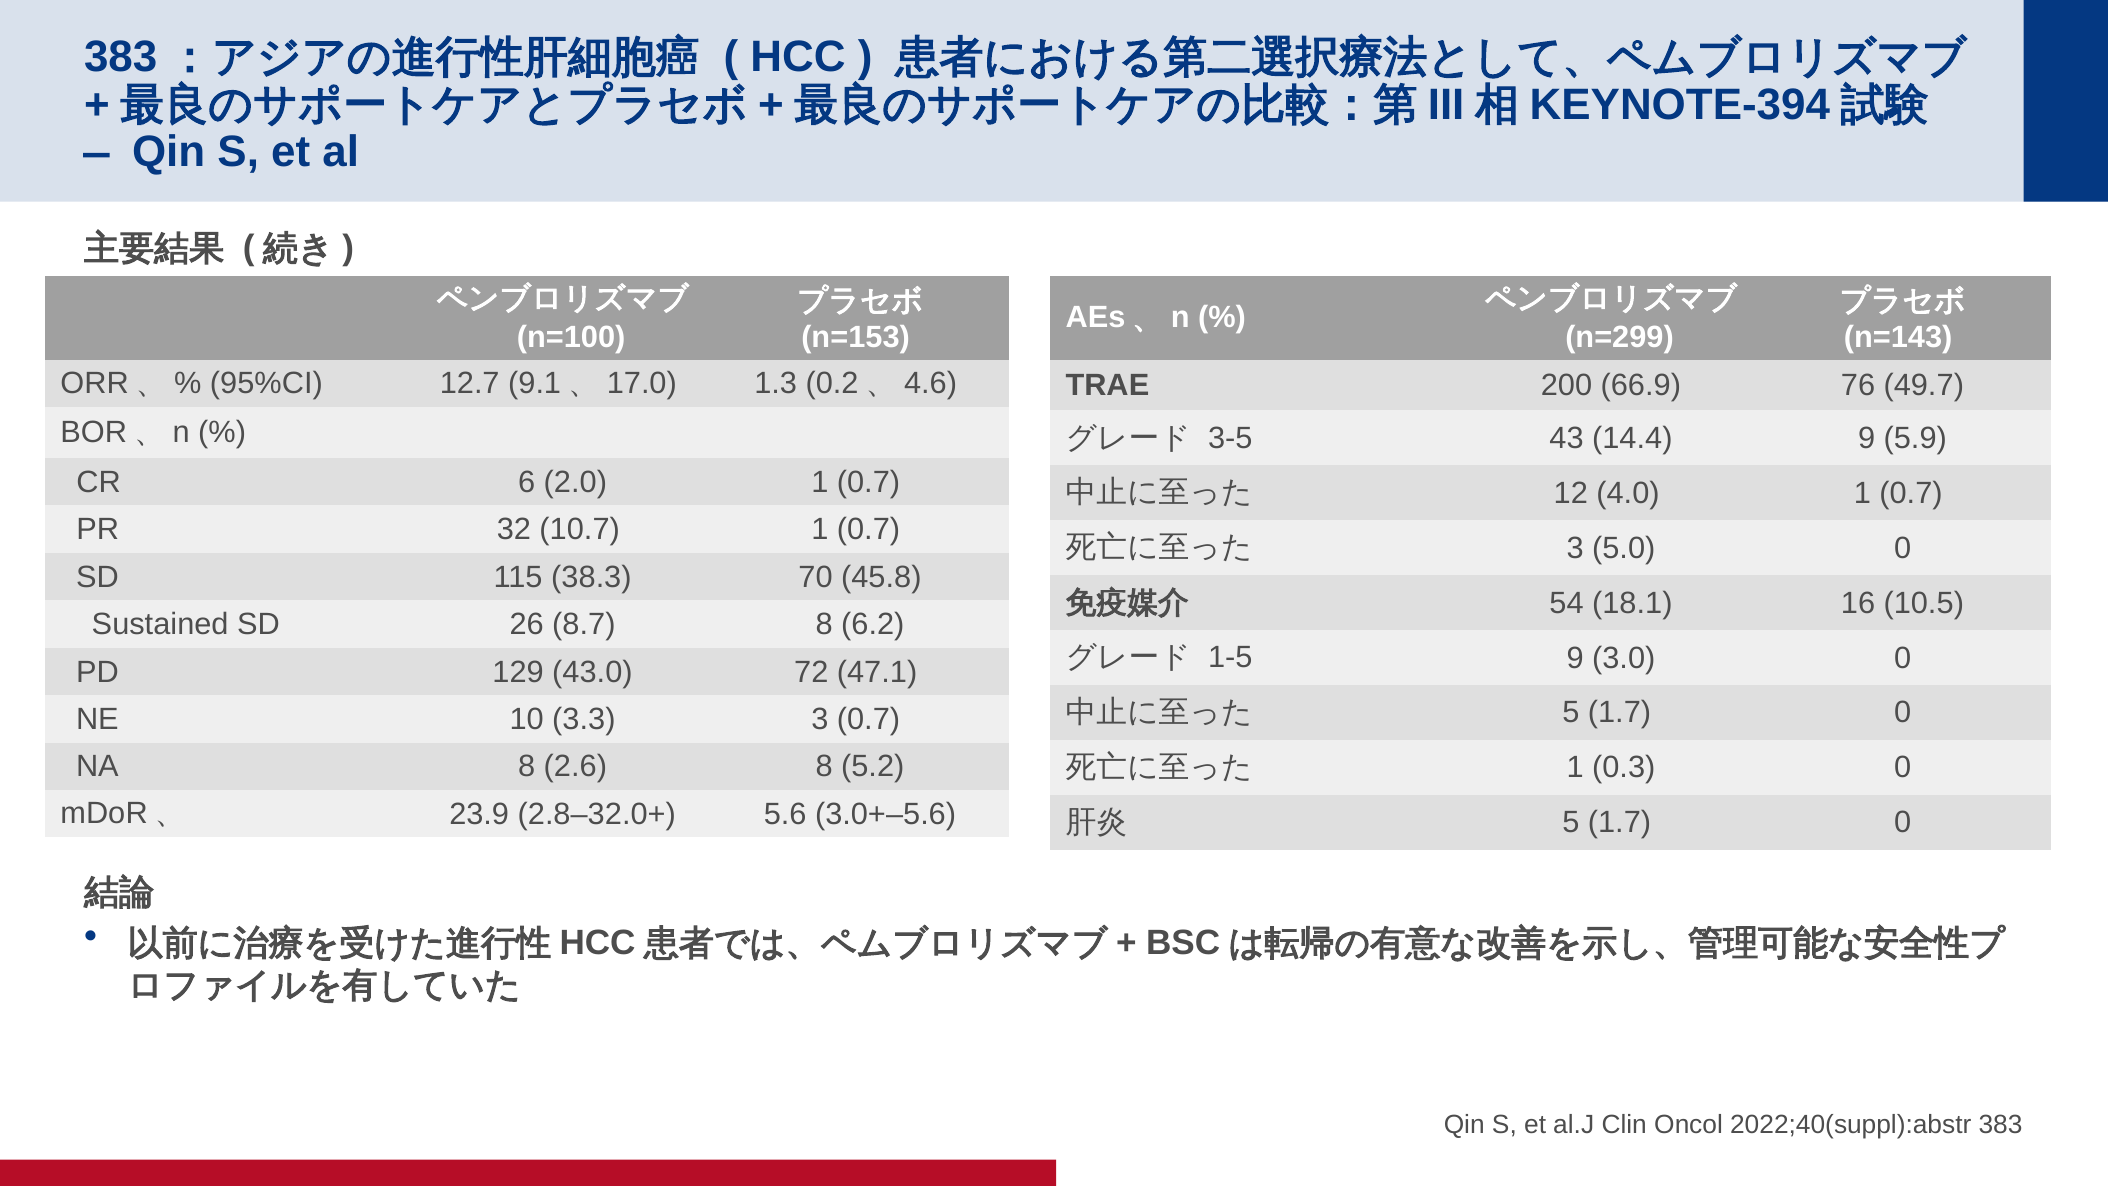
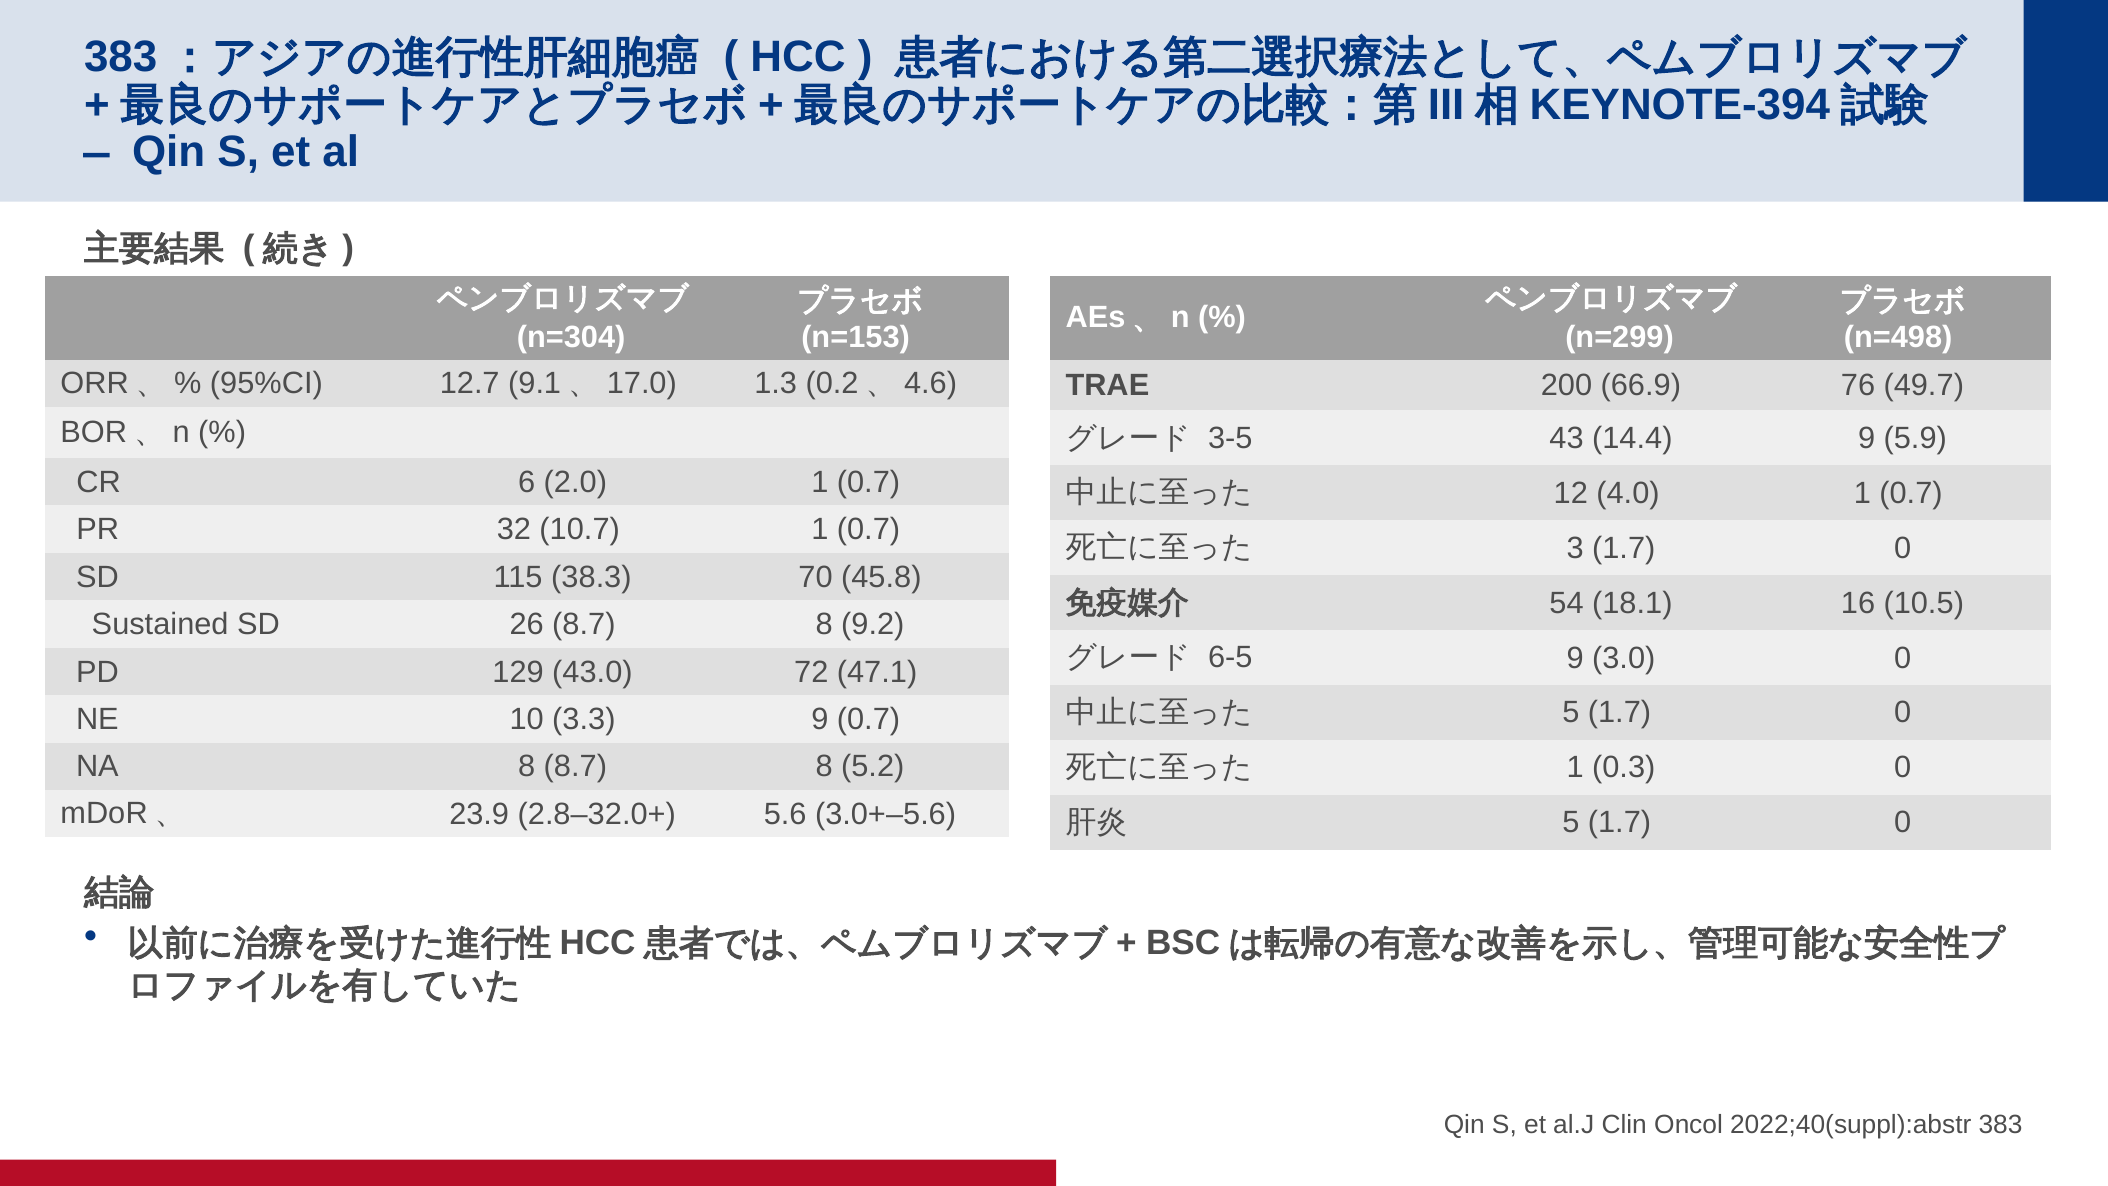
n=100: n=100 -> n=304 (571, 337)
n=143: n=143 -> n=498 (1898, 338)
3 5.0: 5.0 -> 1.7 (1624, 548)
6.2: 6.2 -> 9.2 (873, 624)
1-5: 1-5 -> 6-5 (1230, 657)
3.3 3: 3 -> 9 (820, 719)
8 2.6: 2.6 -> 8.7 (575, 767)
